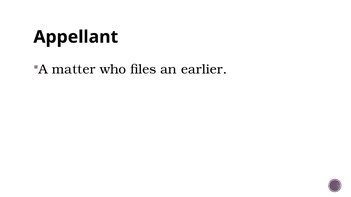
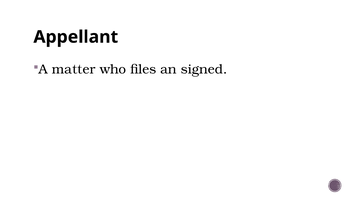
earlier: earlier -> signed (204, 69)
